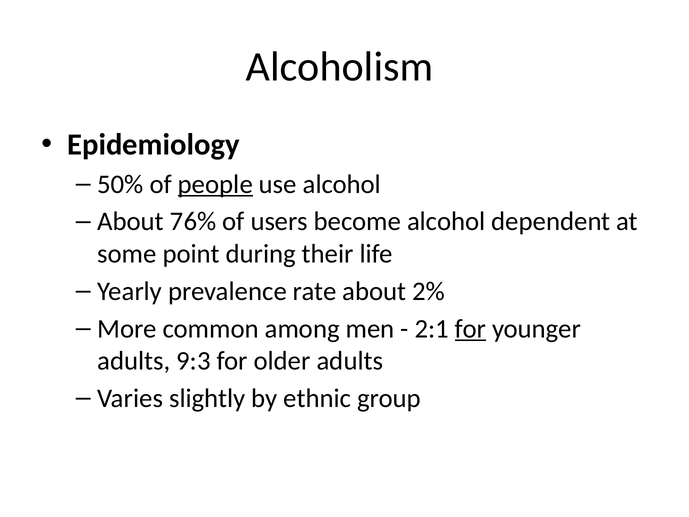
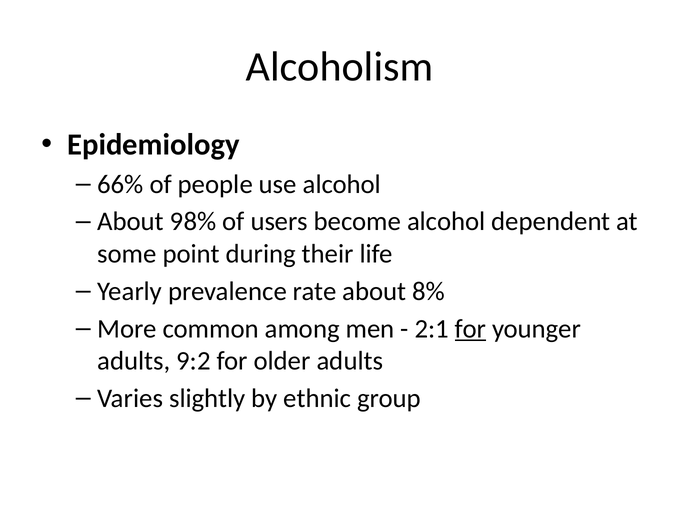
50%: 50% -> 66% (120, 184)
people underline: present -> none (215, 184)
76%: 76% -> 98% (193, 222)
2%: 2% -> 8% (429, 291)
9:3: 9:3 -> 9:2 (194, 361)
